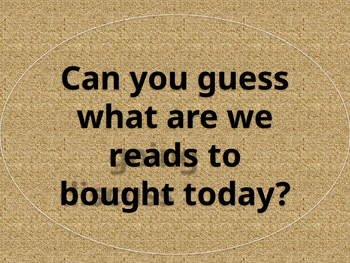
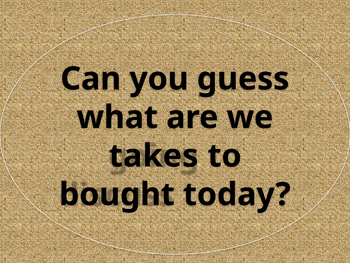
reads: reads -> takes (154, 156)
